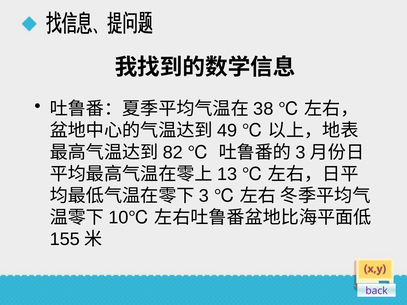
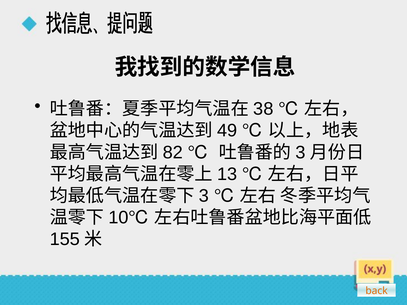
back colour: purple -> orange (377, 291)
